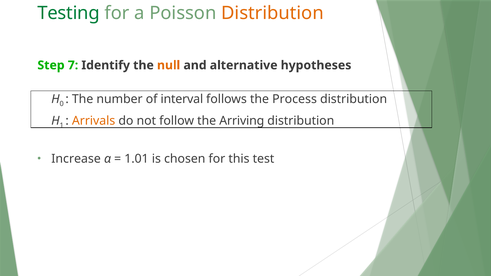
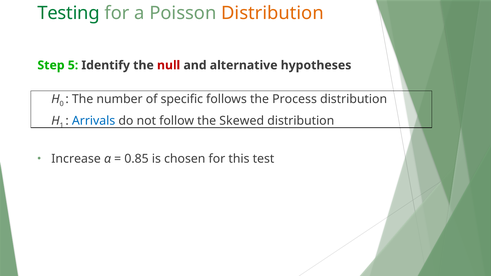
7: 7 -> 5 (73, 65)
null colour: orange -> red (169, 65)
interval: interval -> specific (182, 99)
Arrivals colour: orange -> blue (94, 121)
Arriving: Arriving -> Skewed (242, 121)
1.01: 1.01 -> 0.85 (137, 159)
